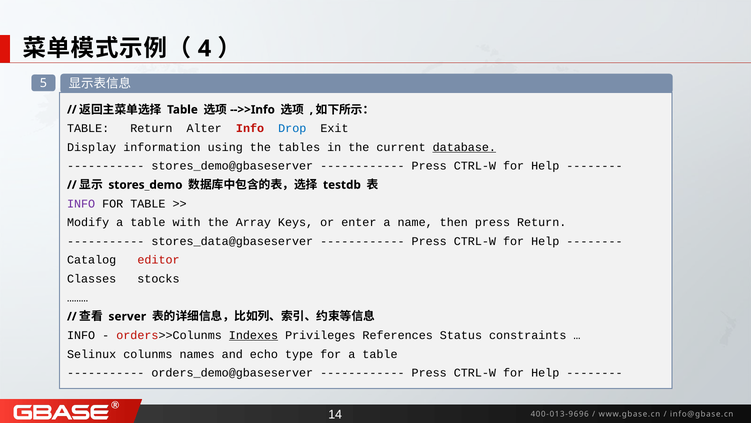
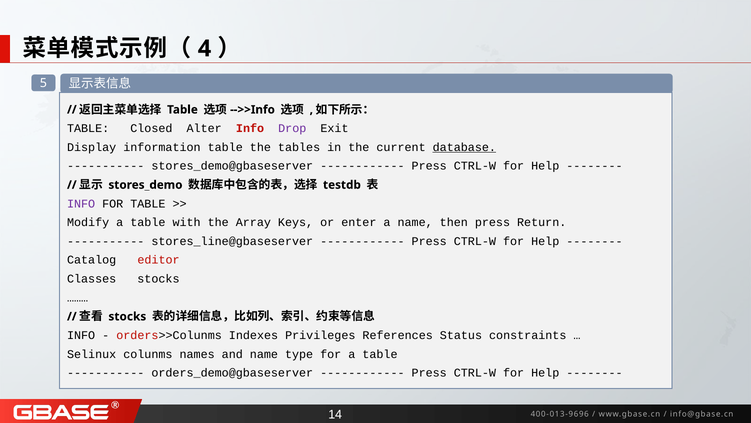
TABLE Return: Return -> Closed (151, 128)
Drop colour: blue -> purple (292, 128)
information using: using -> table (225, 147)
stores_data@gbaseserver: stores_data@gbaseserver -> stores_line@gbaseserver (232, 241)
server: server -> stocks (127, 316)
Indexes underline: present -> none (253, 335)
and echo: echo -> name (264, 354)
